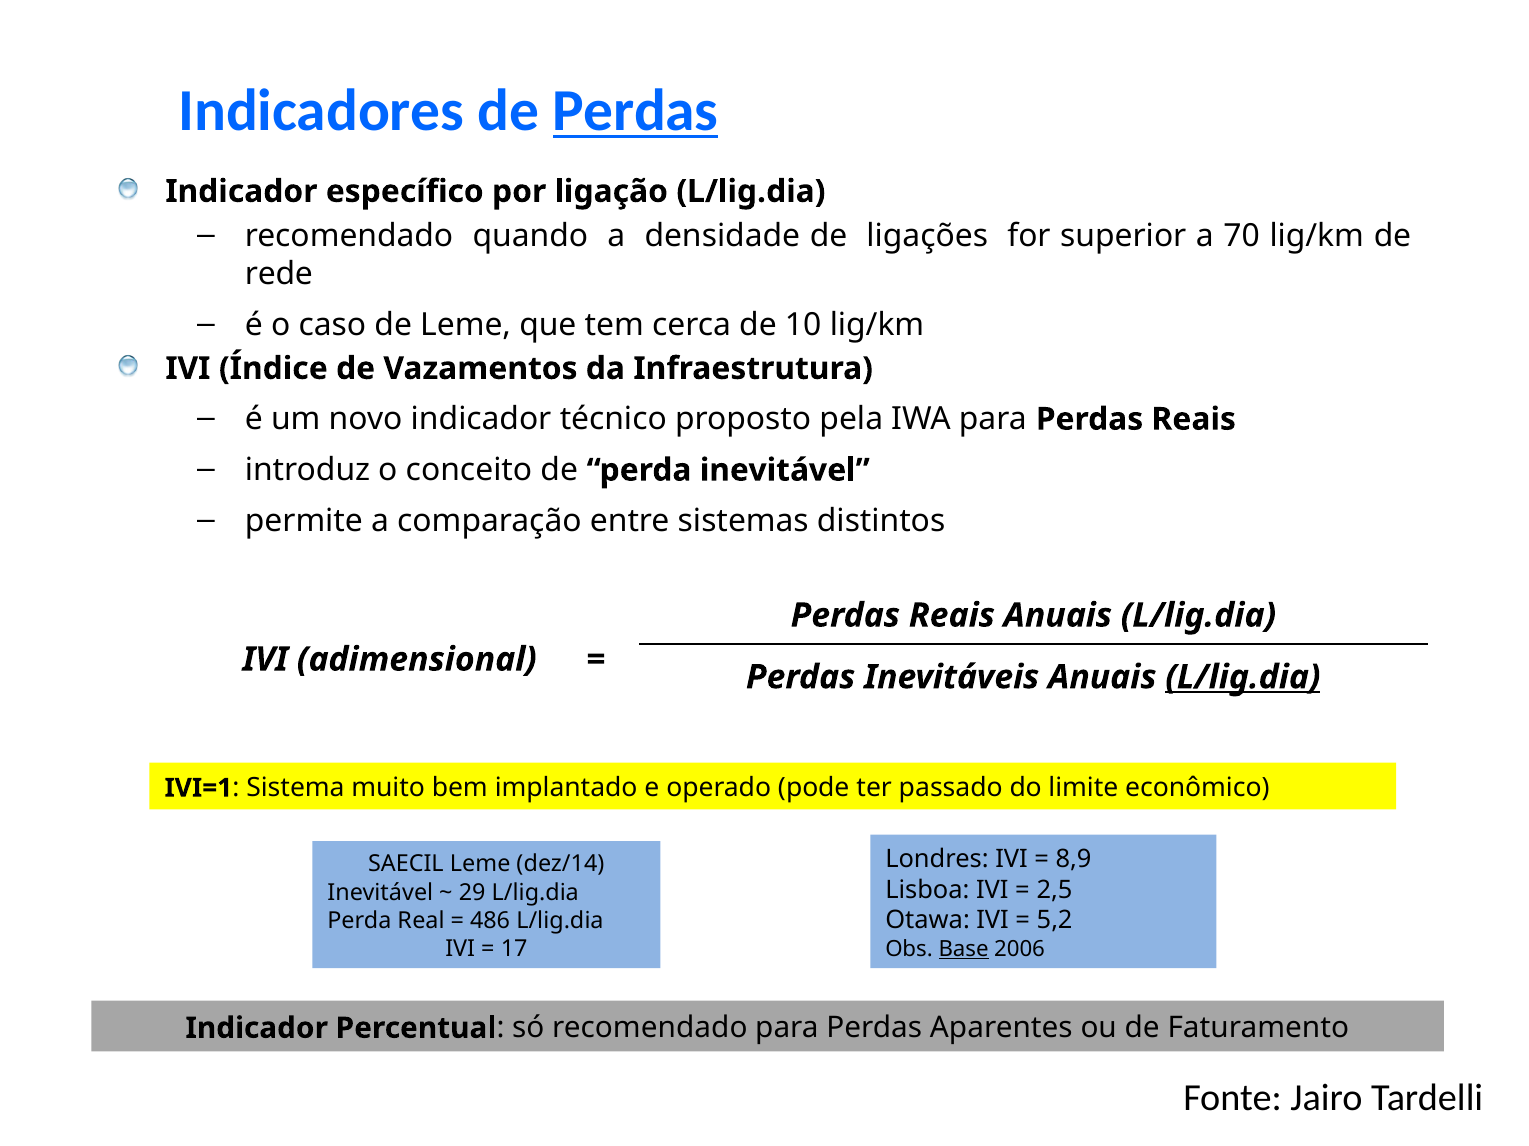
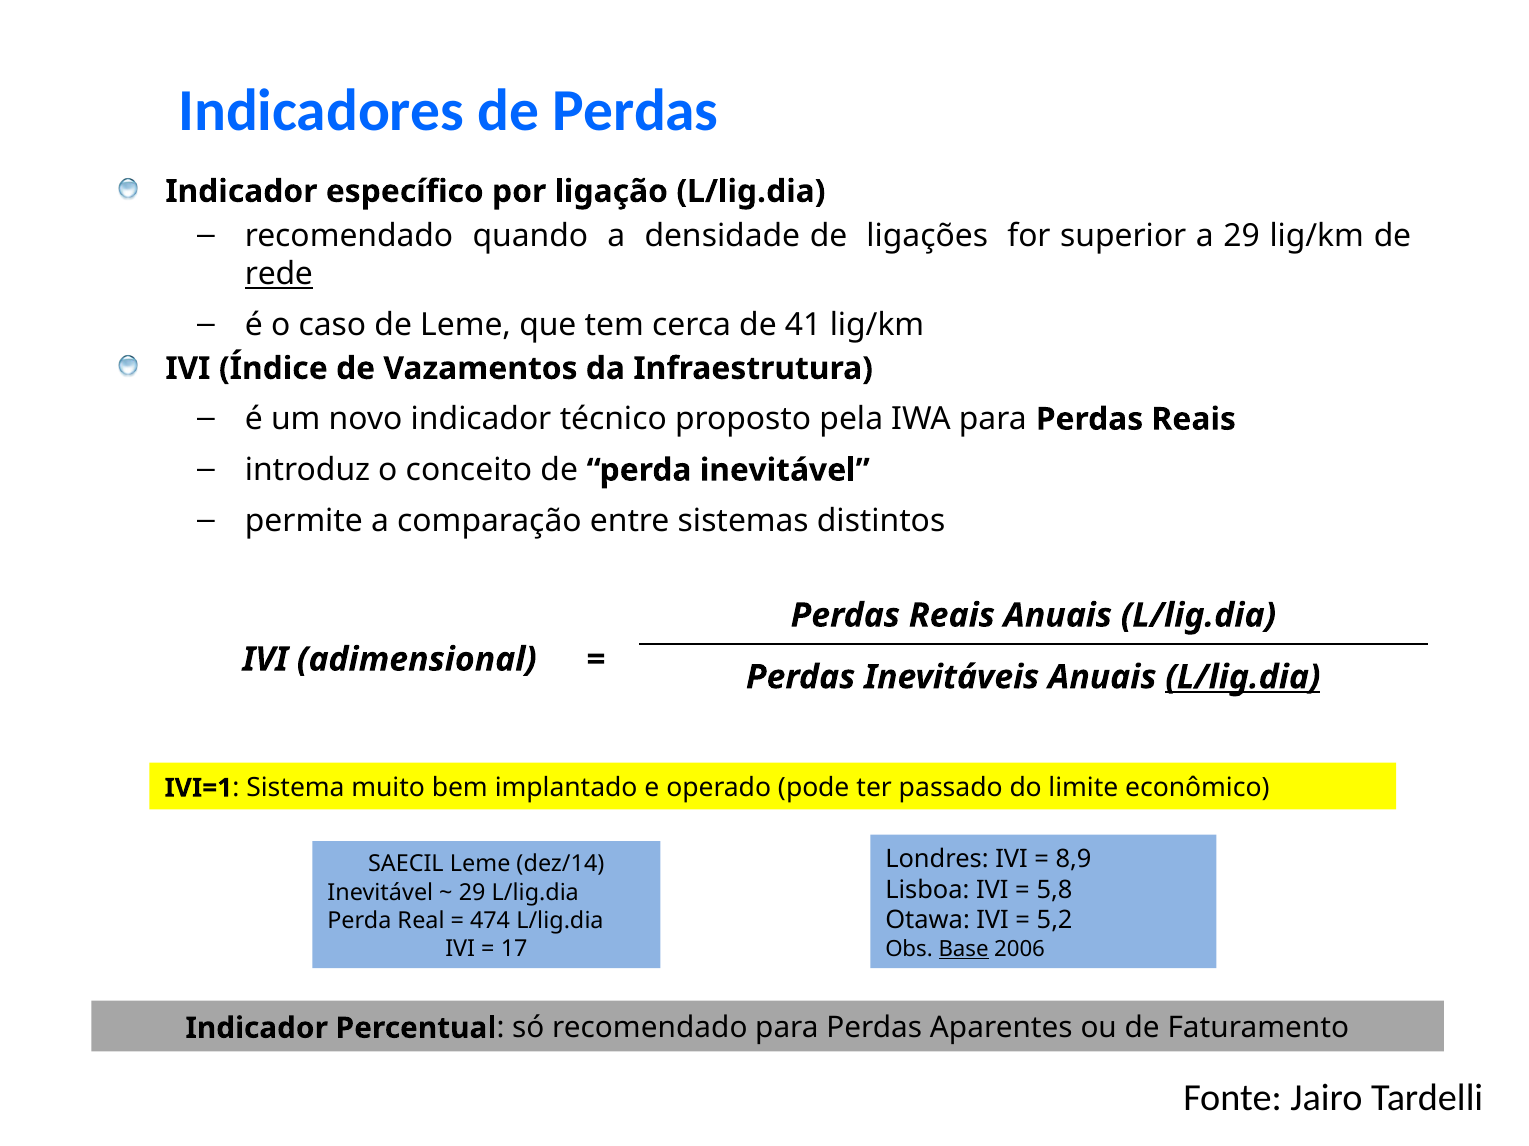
Perdas underline: present -> none (636, 111)
a 70: 70 -> 29 (1242, 236)
rede underline: none -> present (279, 274)
10: 10 -> 41 (803, 325)
2,5: 2,5 -> 5,8 (1054, 890)
486: 486 -> 474 (490, 921)
